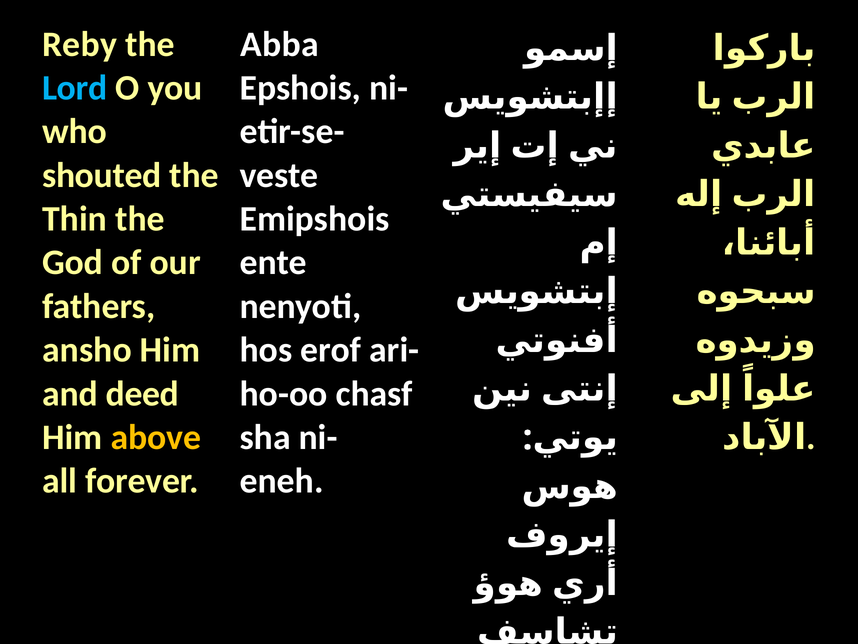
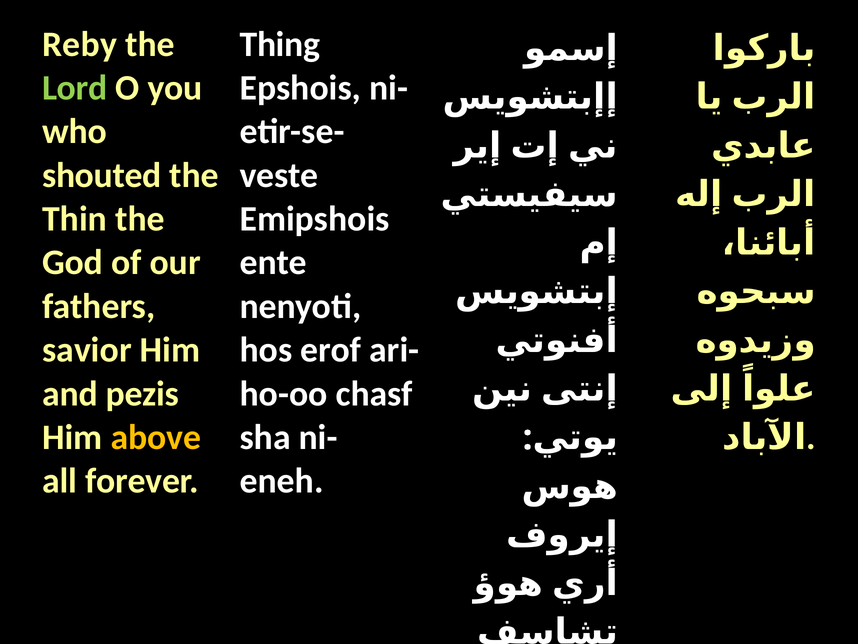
Abba: Abba -> Thing (280, 44)
Lord colour: light blue -> light green (75, 88)
ansho: ansho -> savior (87, 350)
deed: deed -> pezis (142, 393)
